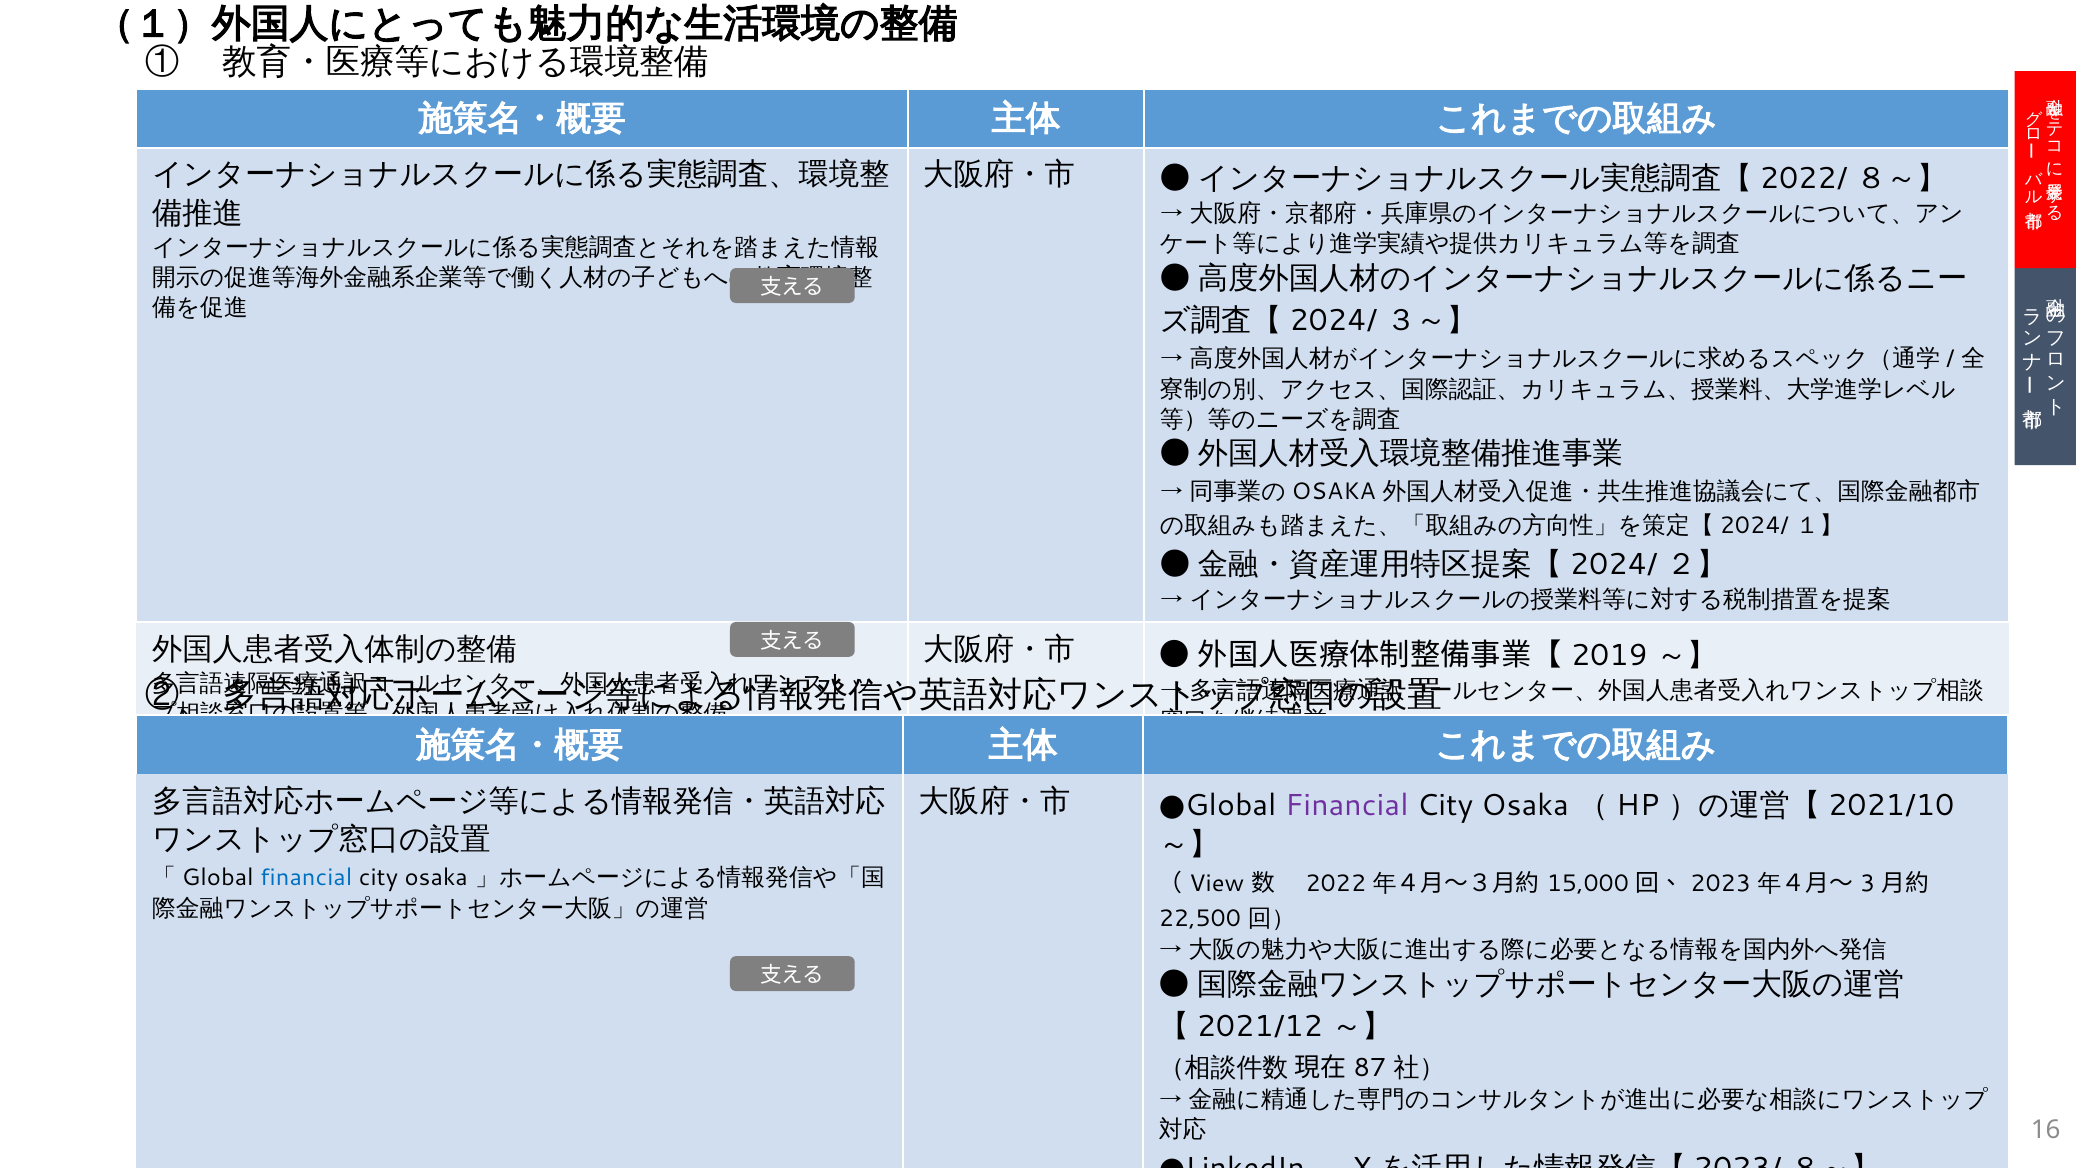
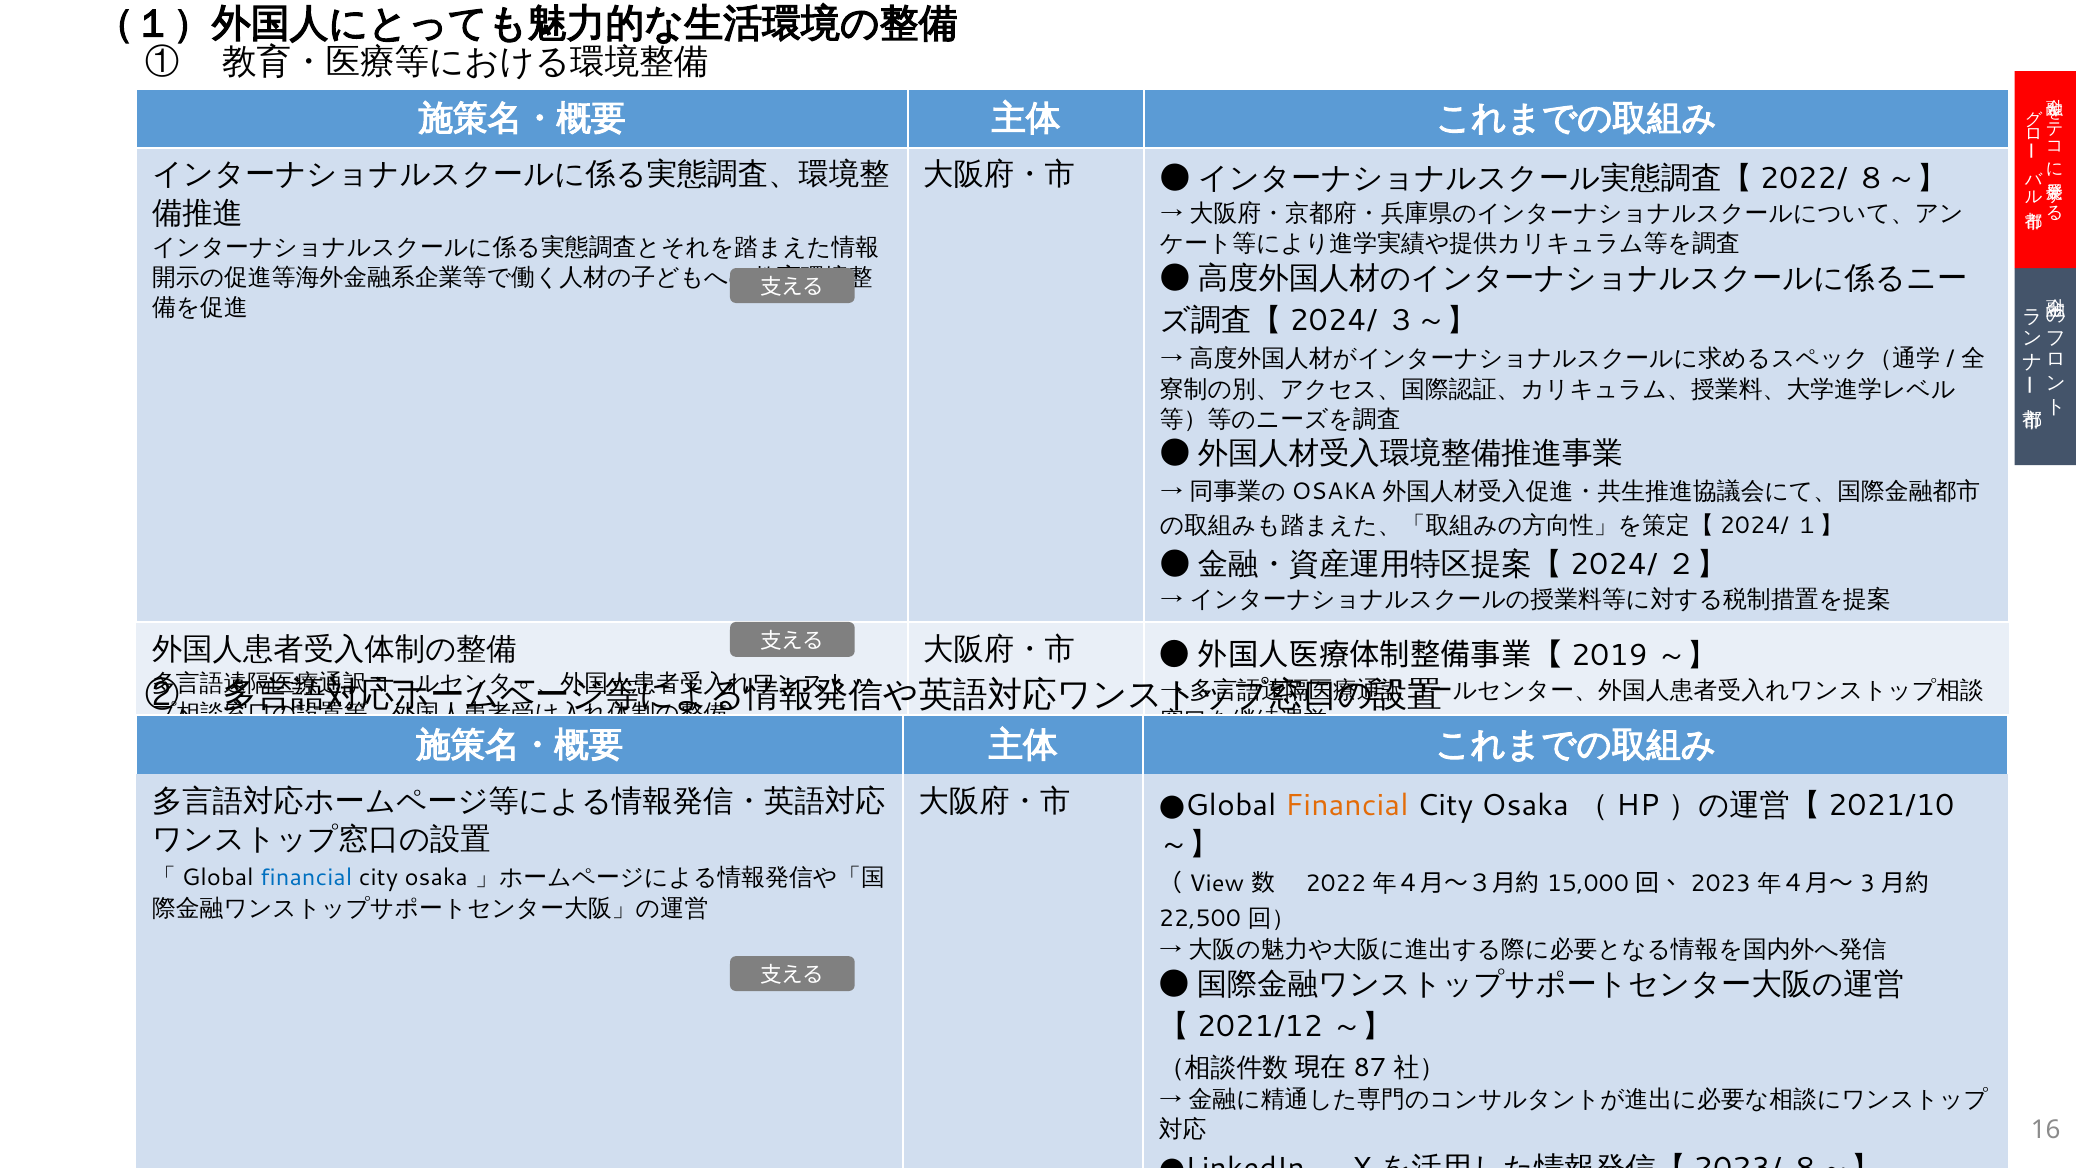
Financial colour: purple -> orange (1347, 805)
